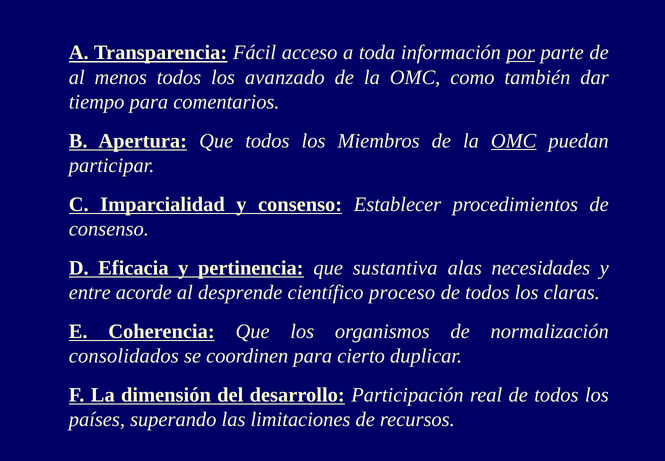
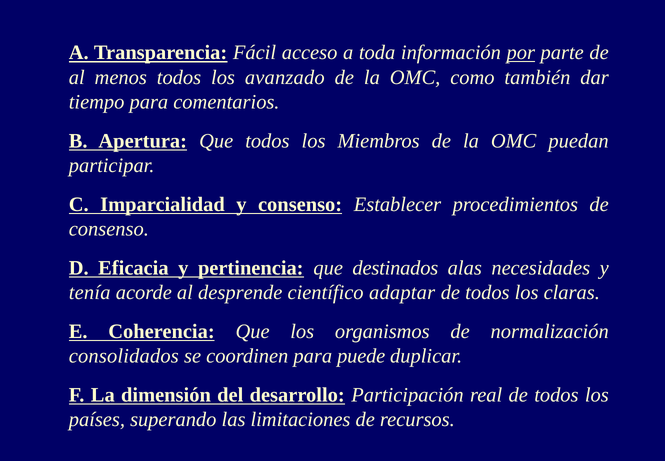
OMC underline: present -> none (514, 141)
sustantiva: sustantiva -> destinados (395, 267)
entre: entre -> tenía (90, 292)
proceso: proceso -> adaptar (402, 292)
cierto: cierto -> puede (361, 355)
